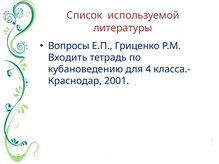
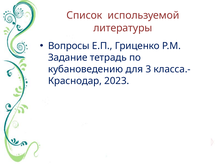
Входить: Входить -> Задание (68, 58)
4: 4 -> 3 (148, 69)
2001: 2001 -> 2023 (117, 81)
